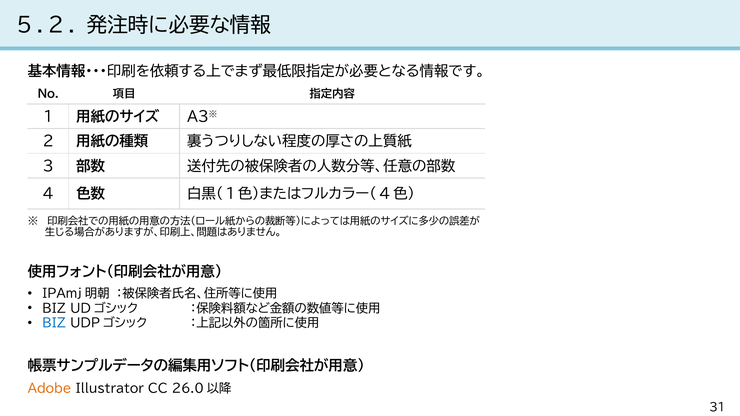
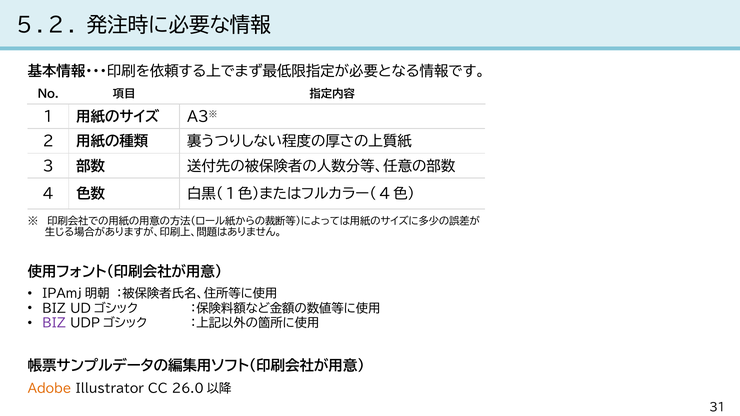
BIZ colour: blue -> purple (54, 324)
